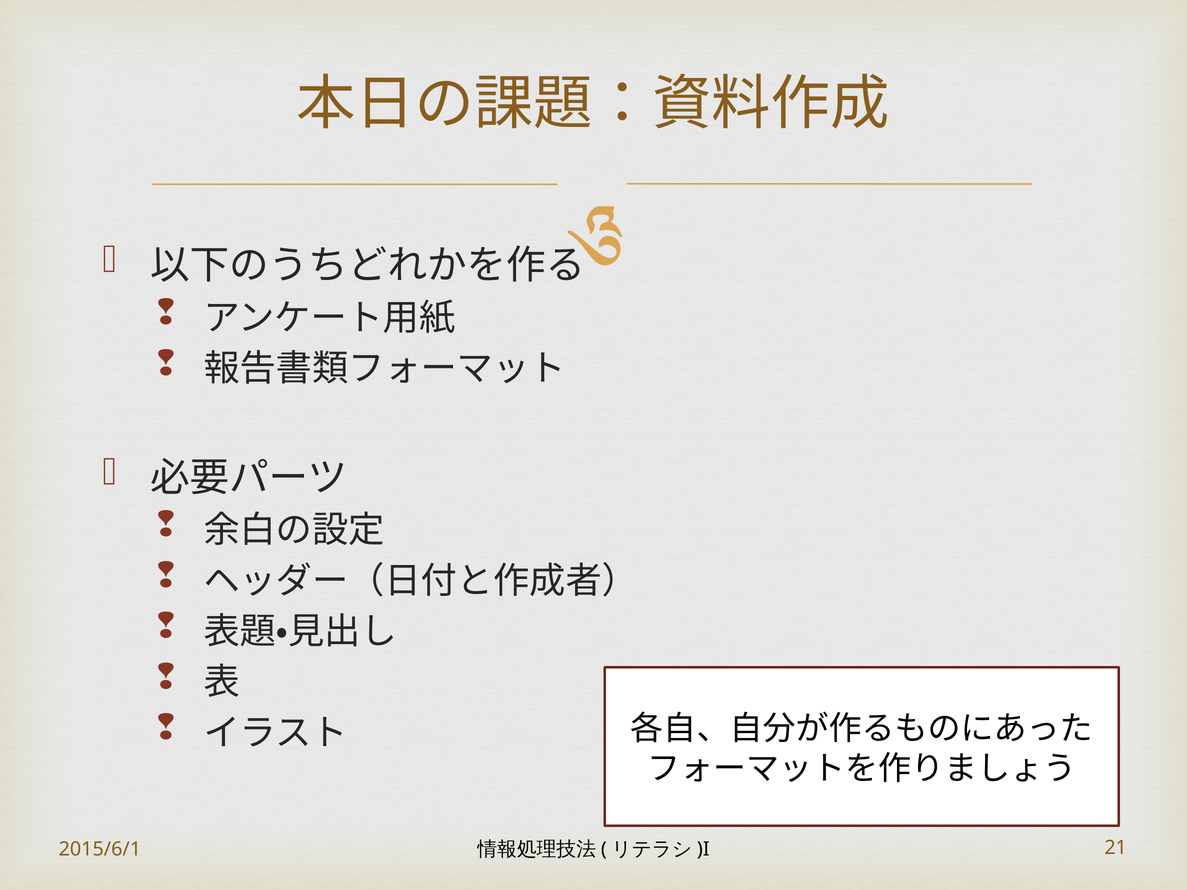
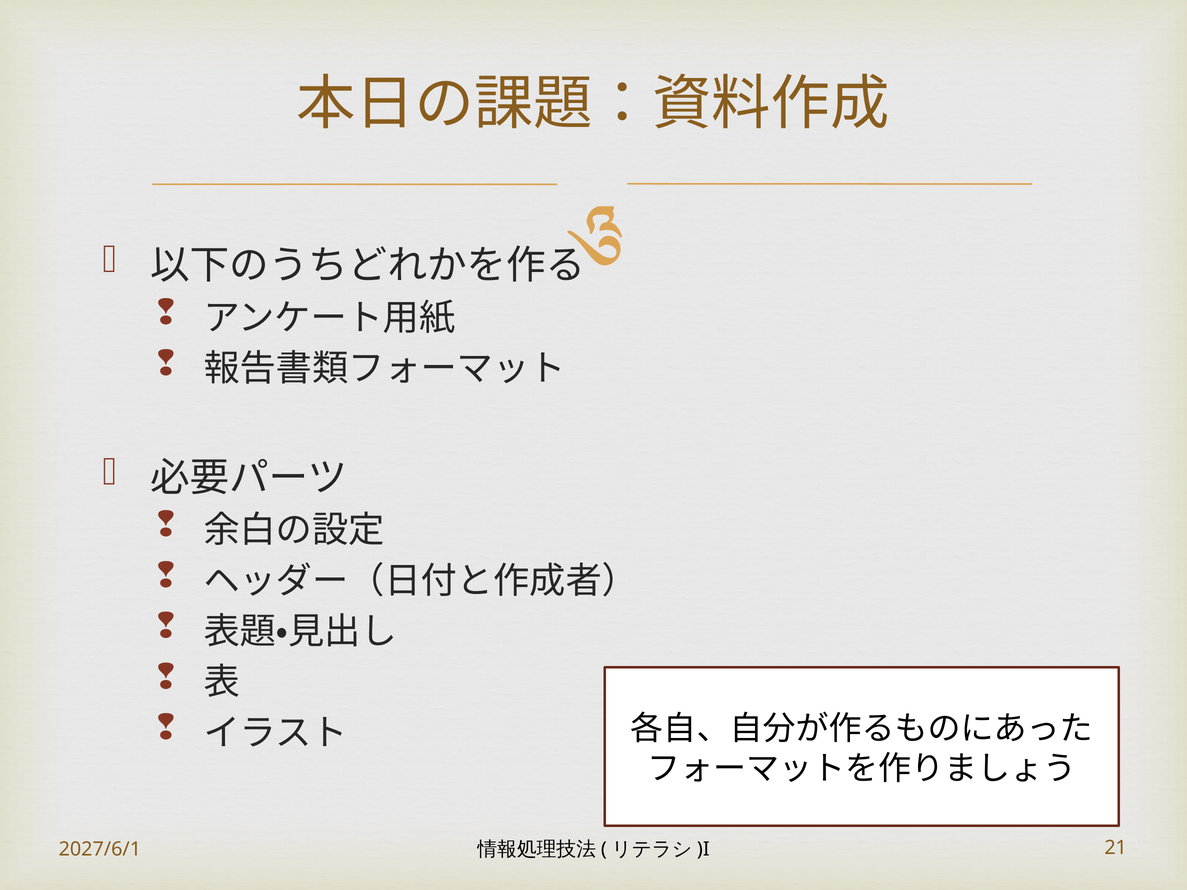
2015/6/1: 2015/6/1 -> 2027/6/1 (100, 850)
